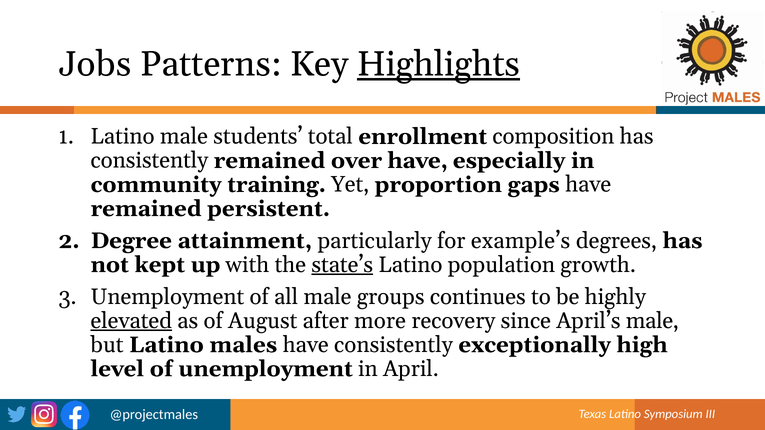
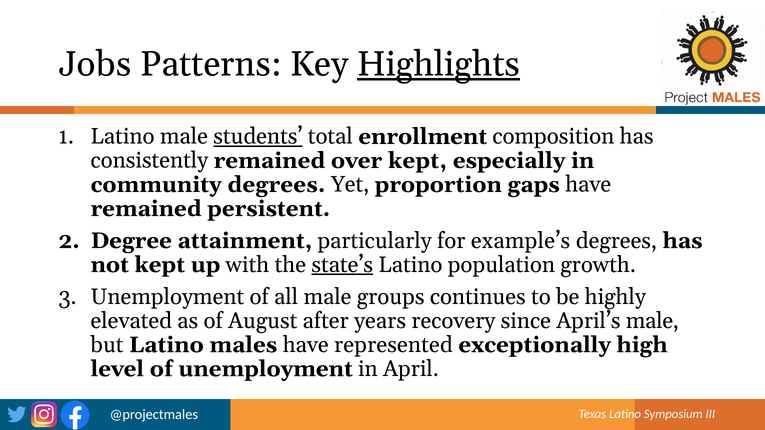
students underline: none -> present (258, 137)
over have: have -> kept (417, 161)
community training: training -> degrees (276, 185)
elevated underline: present -> none (131, 321)
more: more -> years (380, 321)
have consistently: consistently -> represented (393, 345)
